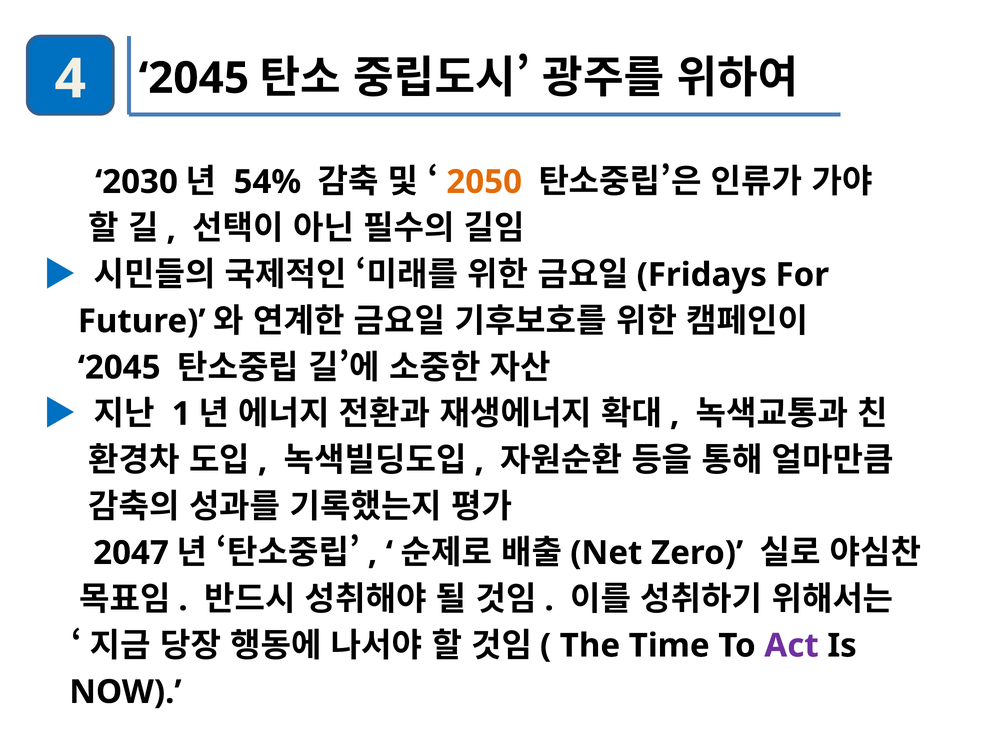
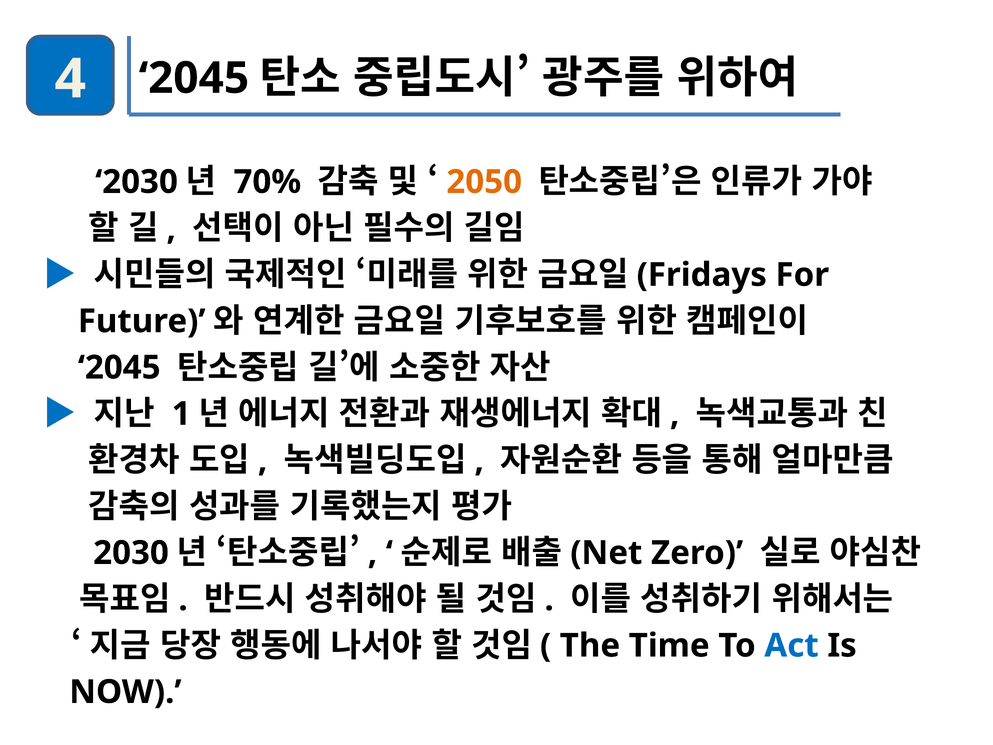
54%: 54% -> 70% (267, 182)
2047: 2047 -> 2030 (131, 553)
Act colour: purple -> blue (792, 645)
